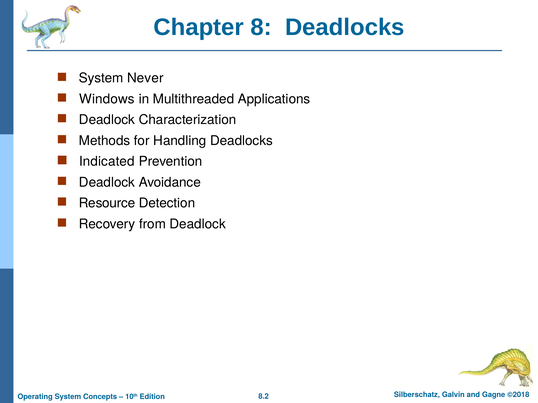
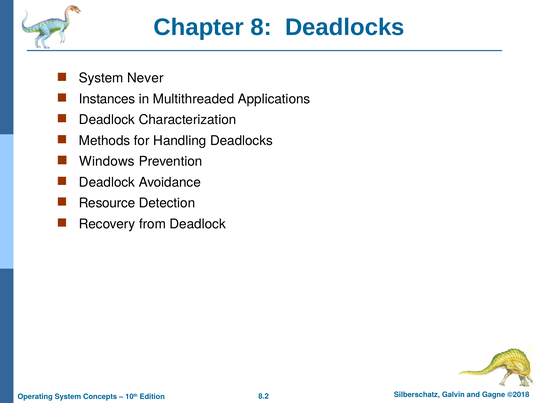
Windows: Windows -> Instances (107, 99)
Indicated: Indicated -> Windows (107, 162)
